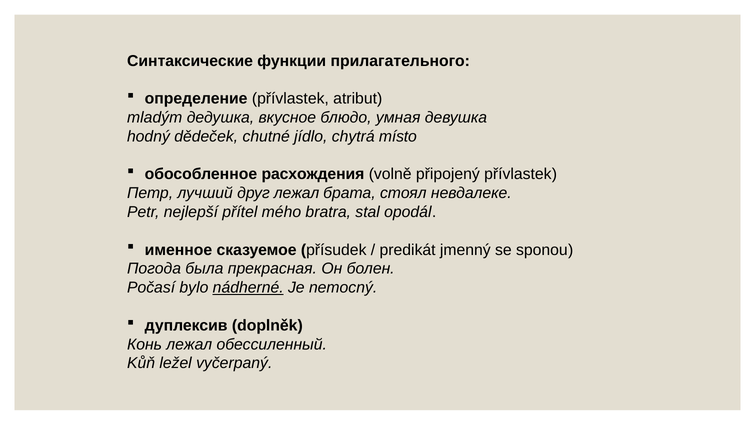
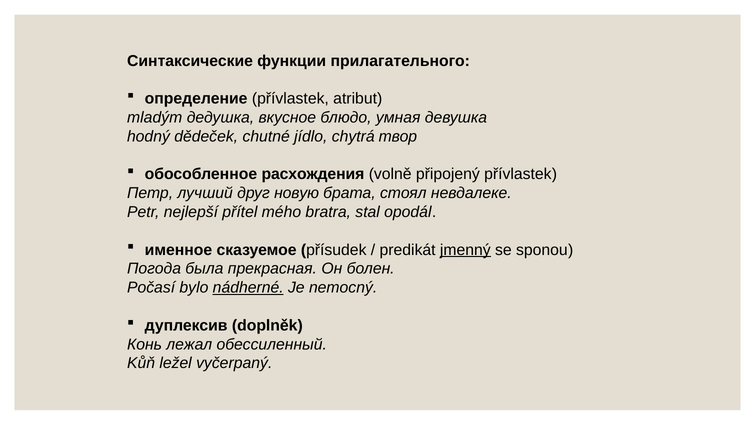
místo: místo -> твор (398, 136)
друг лежал: лежал -> новую (297, 193)
jmenný underline: none -> present (465, 250)
